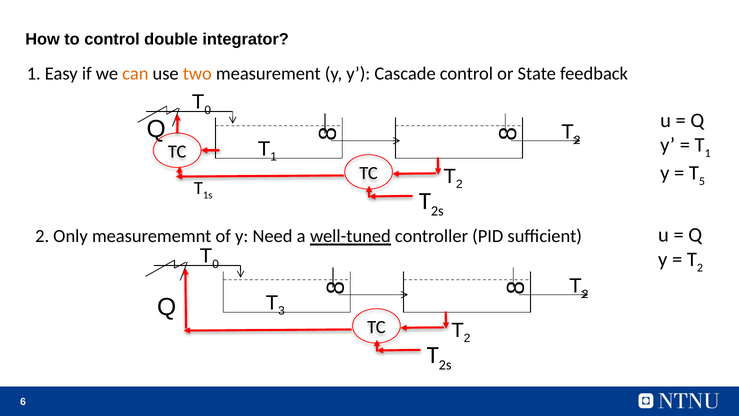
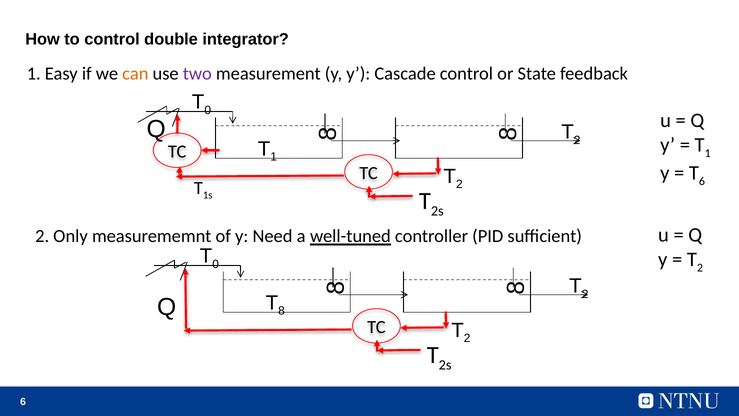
two colour: orange -> purple (197, 74)
5: 5 -> 6 (702, 181)
3: 3 -> 8 (282, 311)
